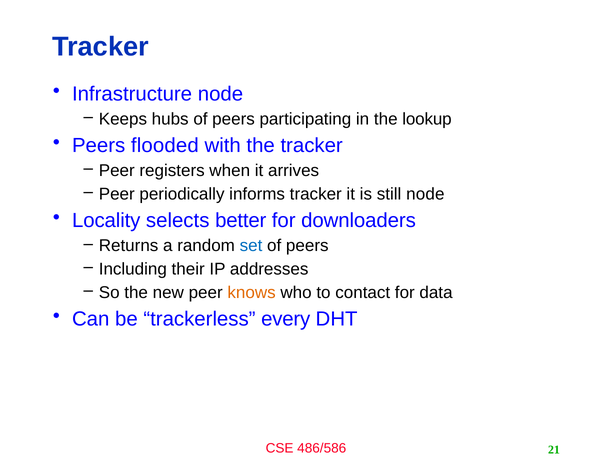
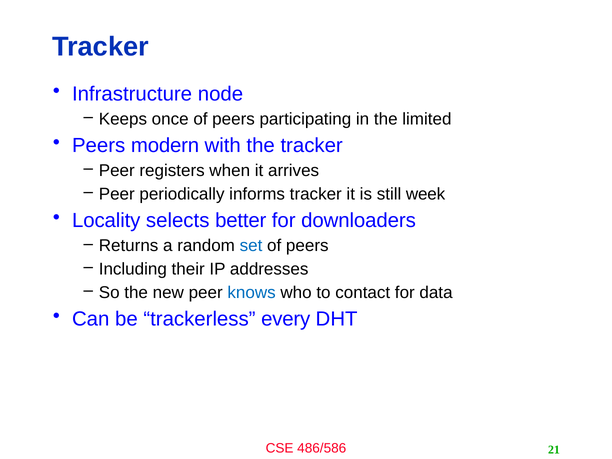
hubs: hubs -> once (170, 119)
lookup: lookup -> limited (427, 119)
flooded: flooded -> modern (165, 145)
still node: node -> week (426, 194)
knows colour: orange -> blue (252, 293)
